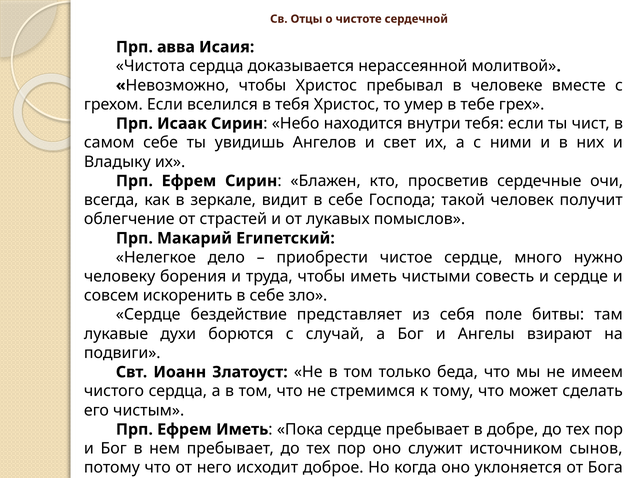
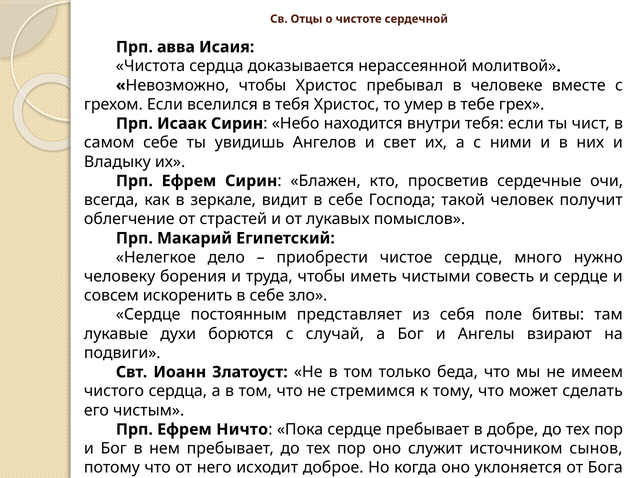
бездействие: бездействие -> постоянным (239, 315)
Ефрем Иметь: Иметь -> Ничто (242, 429)
